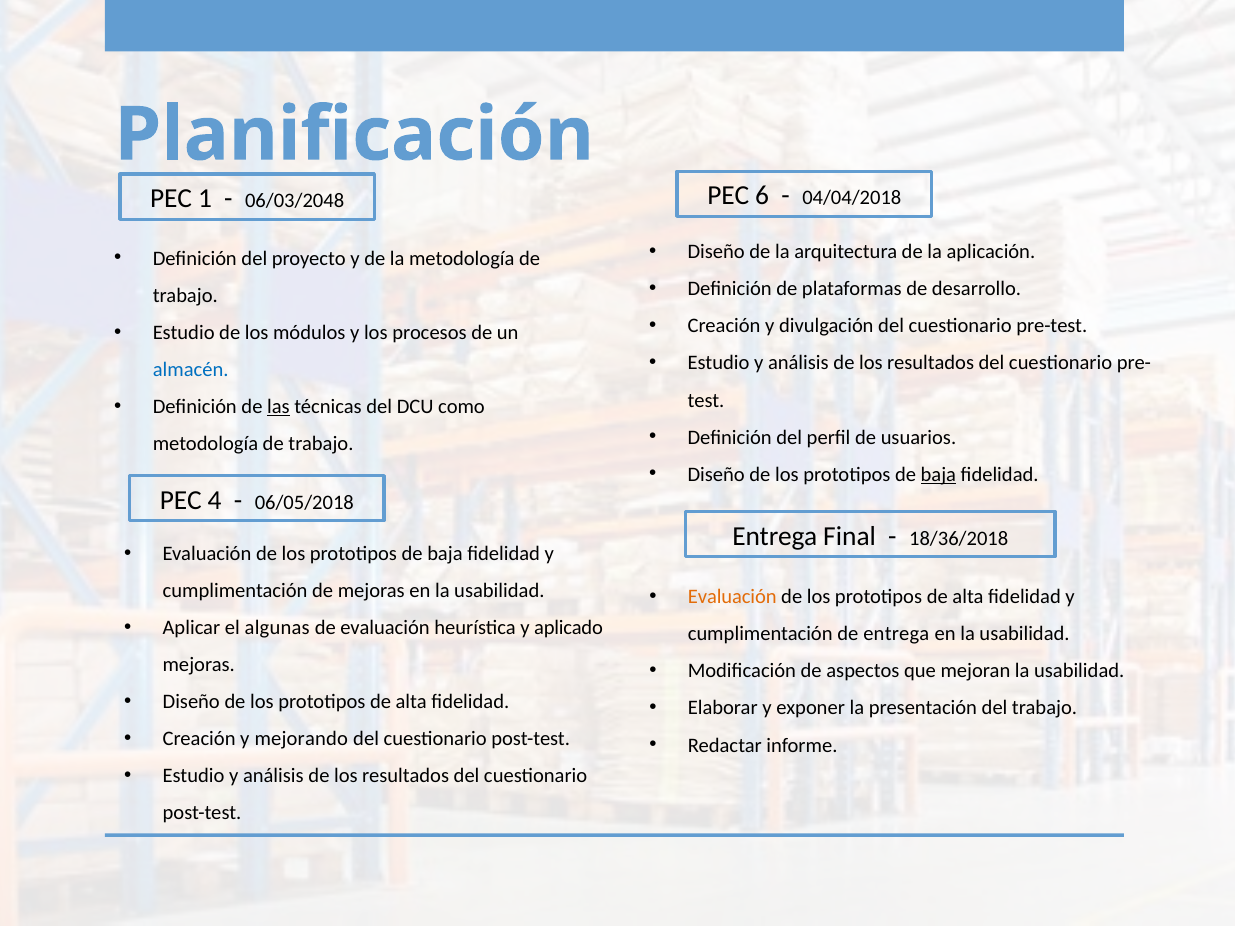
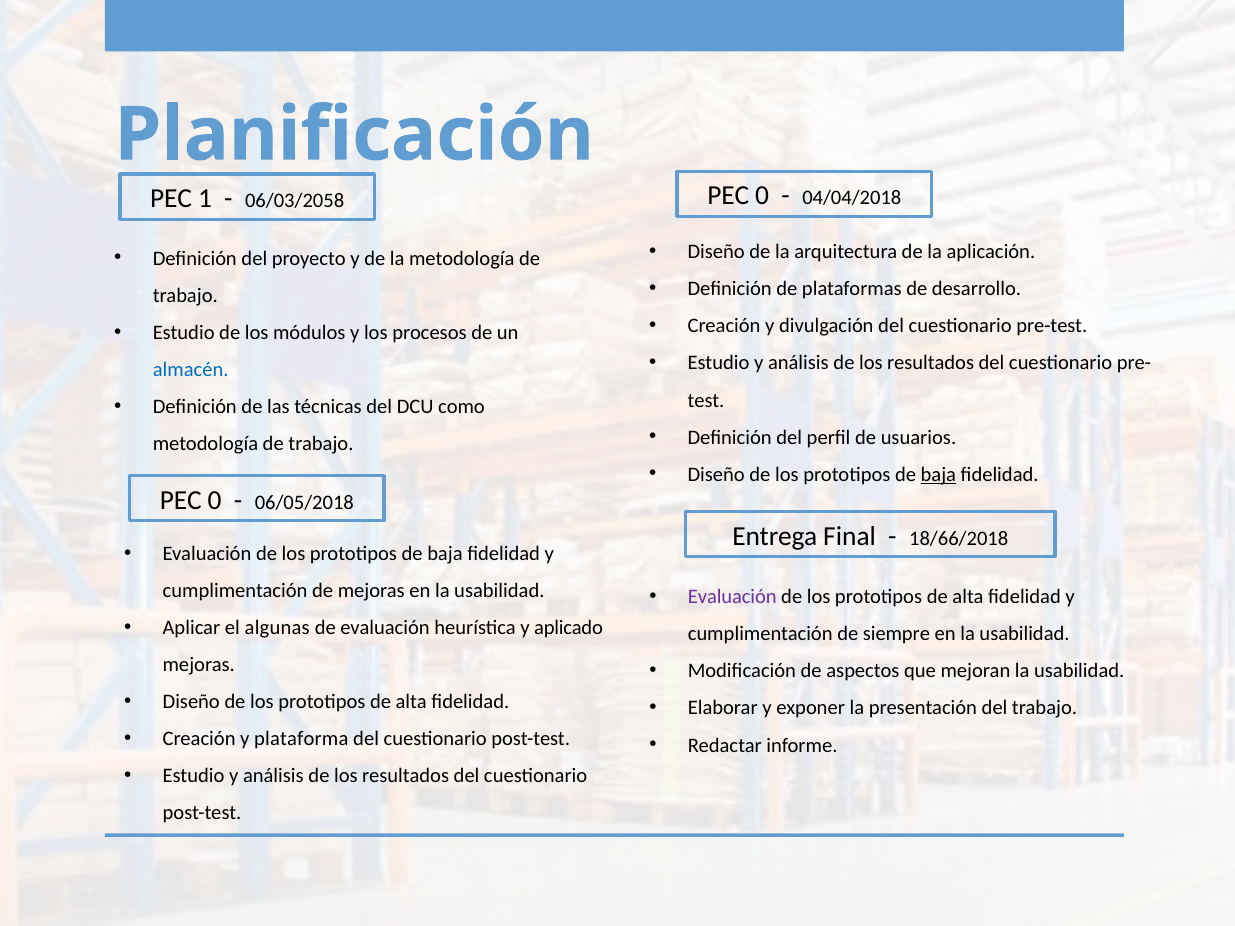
6: 6 -> 0 (762, 196)
06/03/2048: 06/03/2048 -> 06/03/2058 (295, 201)
las underline: present -> none (278, 407)
4: 4 -> 0 (215, 500)
18/36/2018: 18/36/2018 -> 18/66/2018 (959, 538)
Evaluación colour: orange -> purple (732, 597)
de entrega: entrega -> siempre (896, 634)
mejorando: mejorando -> plataforma (301, 739)
